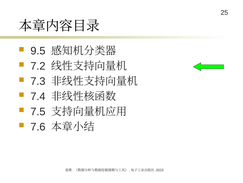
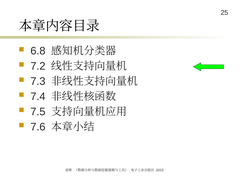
9.5: 9.5 -> 6.8 (38, 51)
